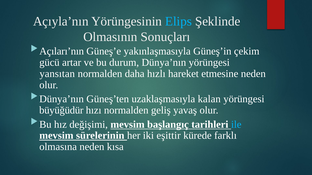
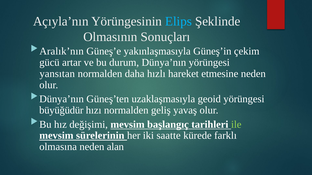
Açıları’nın: Açıları’nın -> Aralık’nın (62, 51)
kalan: kalan -> geoid (209, 99)
ile colour: light blue -> light green (236, 125)
eşittir: eşittir -> saatte (169, 136)
kısa: kısa -> alan (115, 147)
